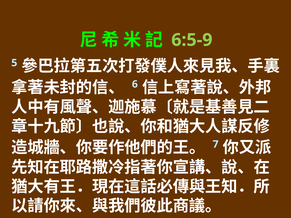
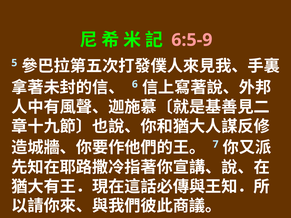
6:5-9 colour: light green -> pink (192, 40)
